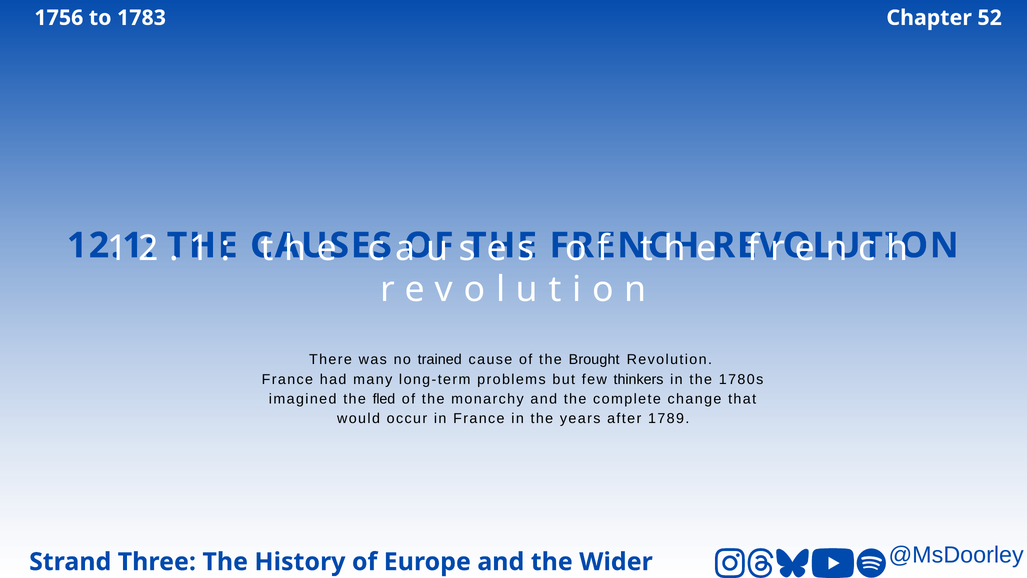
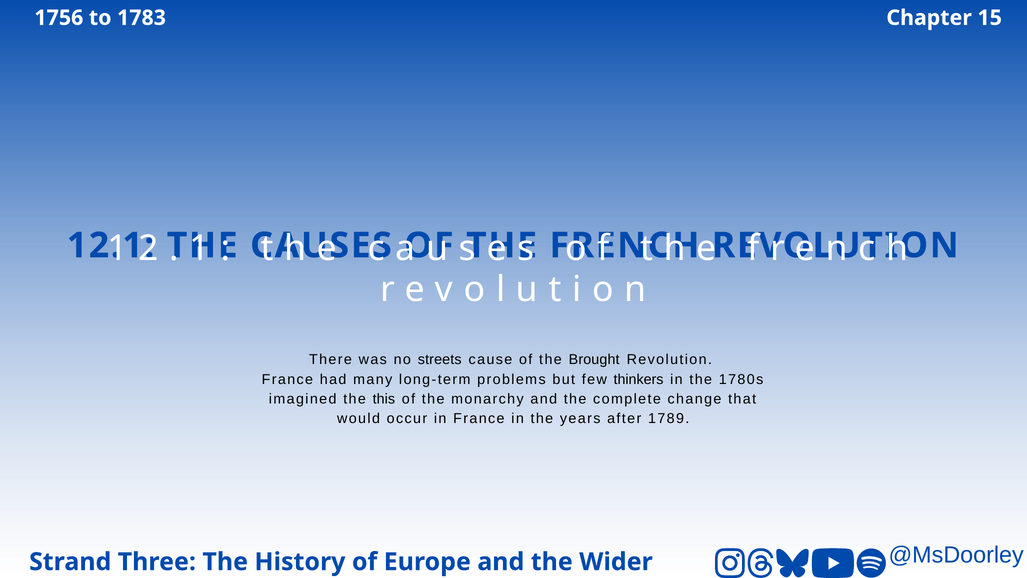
52: 52 -> 15 (990, 18)
trained: trained -> streets (440, 360)
fled: fled -> this (384, 399)
